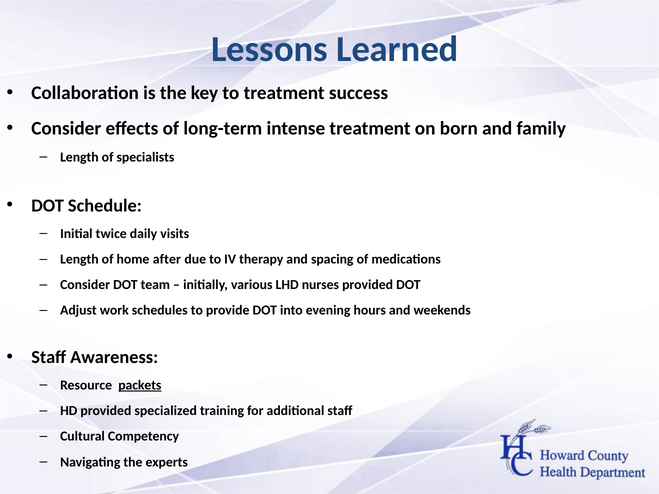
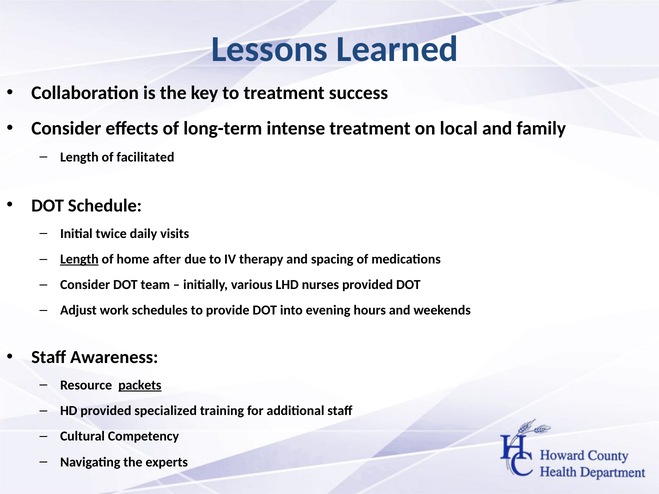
born: born -> local (459, 129)
specialists: specialists -> facilitated (145, 157)
Length underline: none -> present (79, 259)
